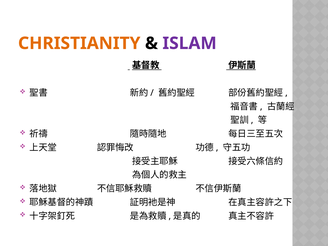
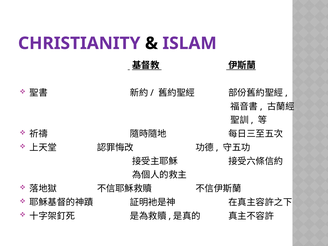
CHRISTIANITY colour: orange -> purple (79, 43)
